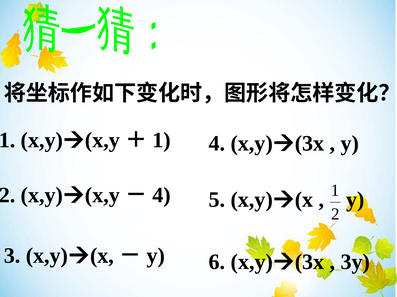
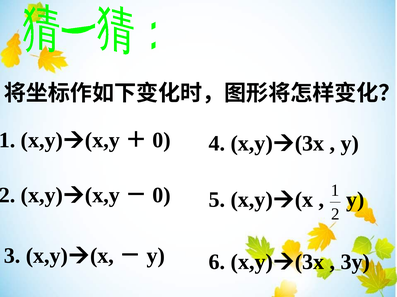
1: 1 -> 0 (162, 141)
4: 4 -> 0 (162, 196)
